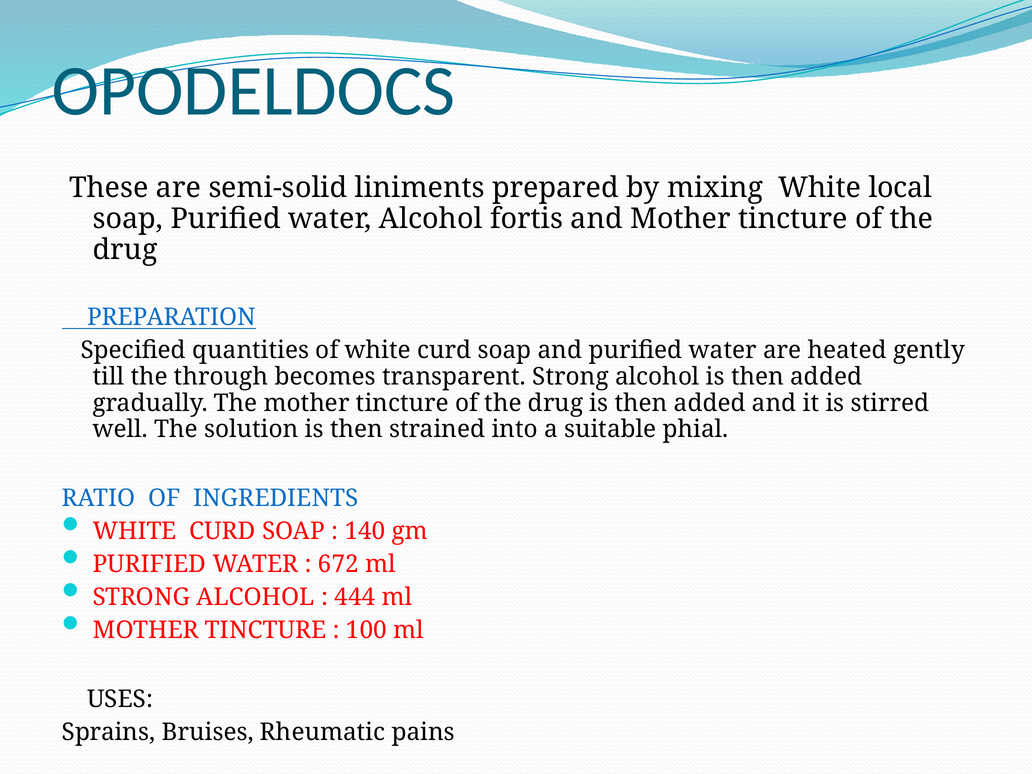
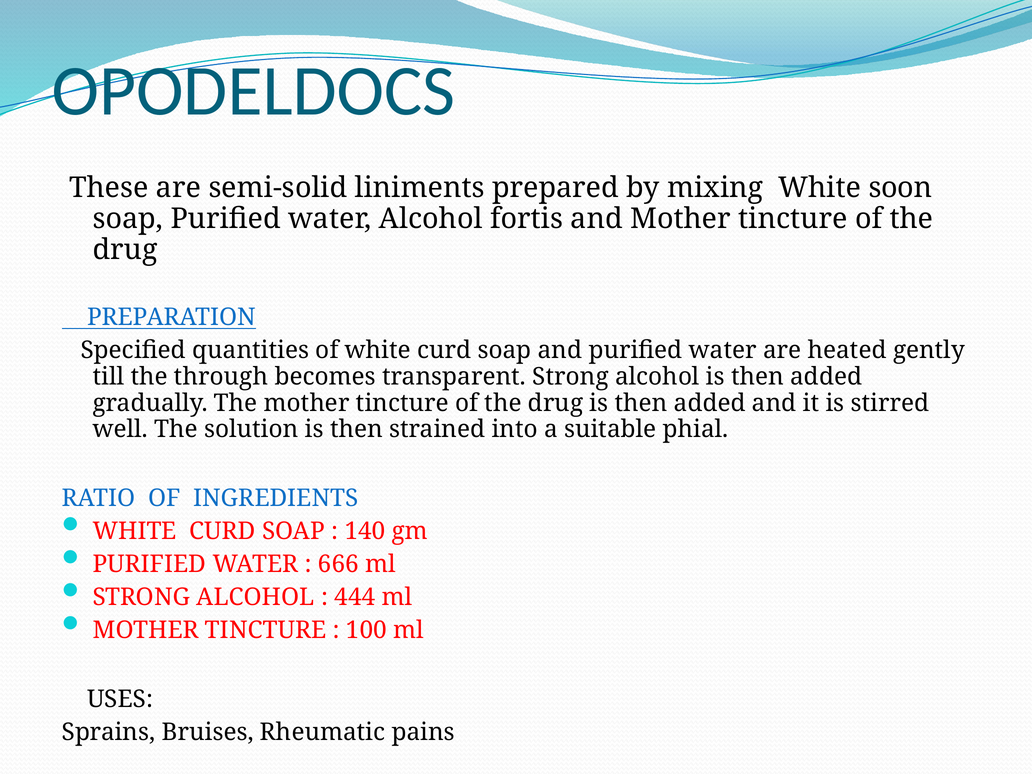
local: local -> soon (900, 188)
672: 672 -> 666 (338, 564)
